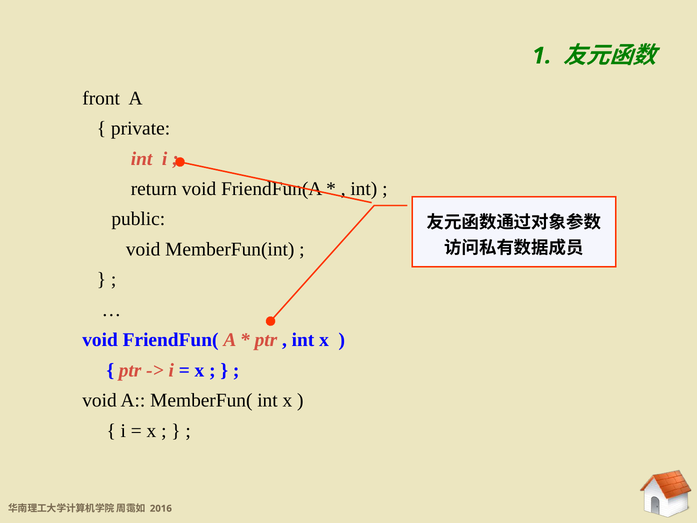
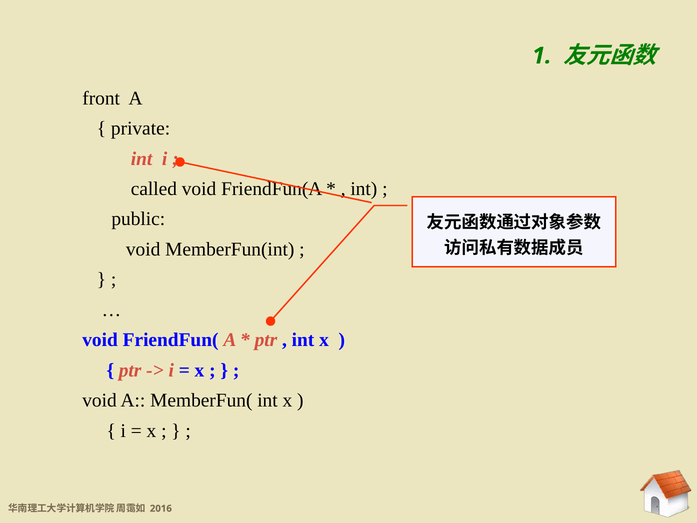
return: return -> called (154, 189)
